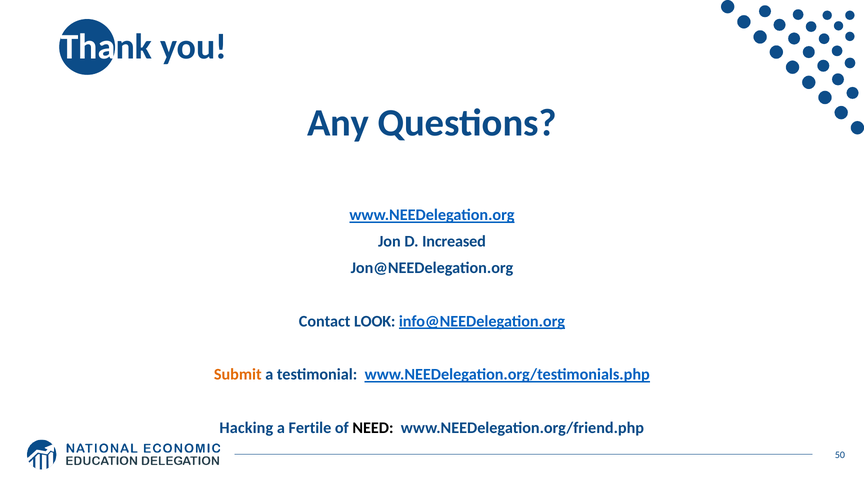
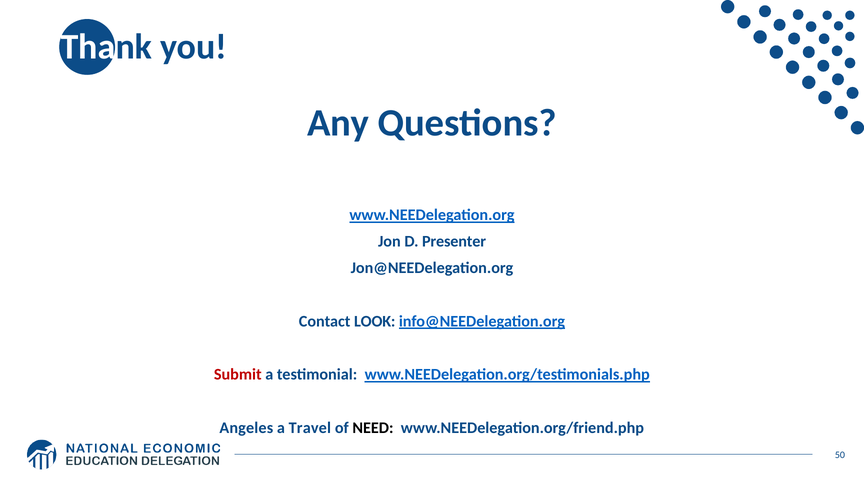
Increased: Increased -> Presenter (454, 242)
Submit colour: orange -> red (238, 375)
Hacking: Hacking -> Angeles (246, 428)
Fertile: Fertile -> Travel (310, 428)
